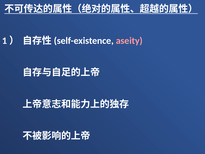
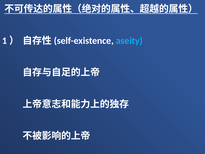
aseity colour: pink -> light blue (129, 41)
